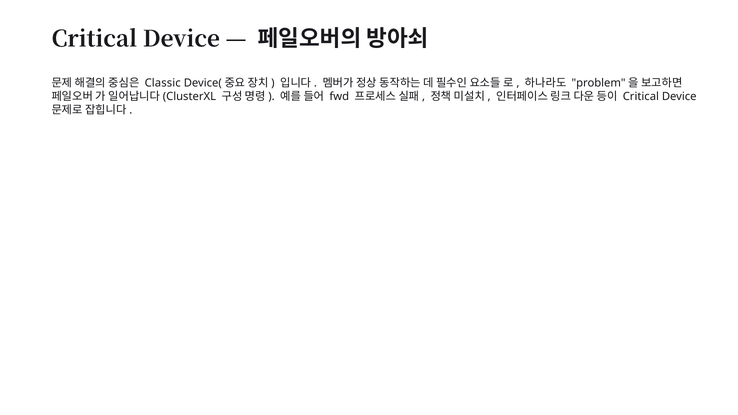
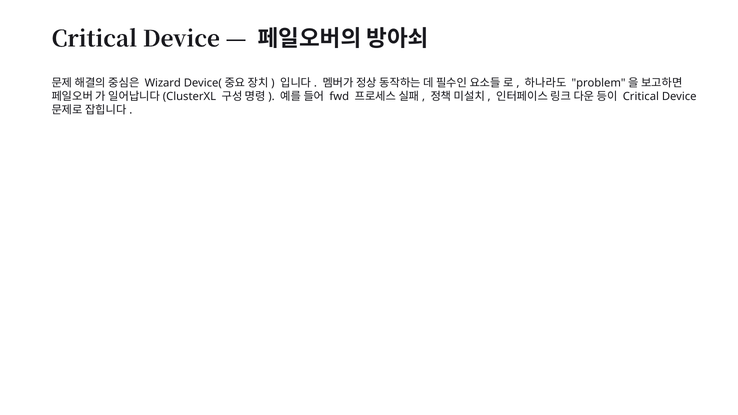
Classic: Classic -> Wizard (163, 83)
